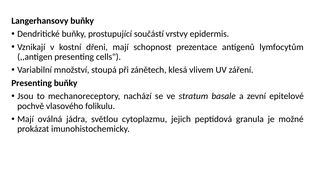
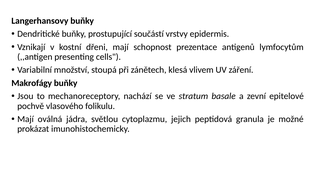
Presenting: Presenting -> Makrofágy (32, 83)
